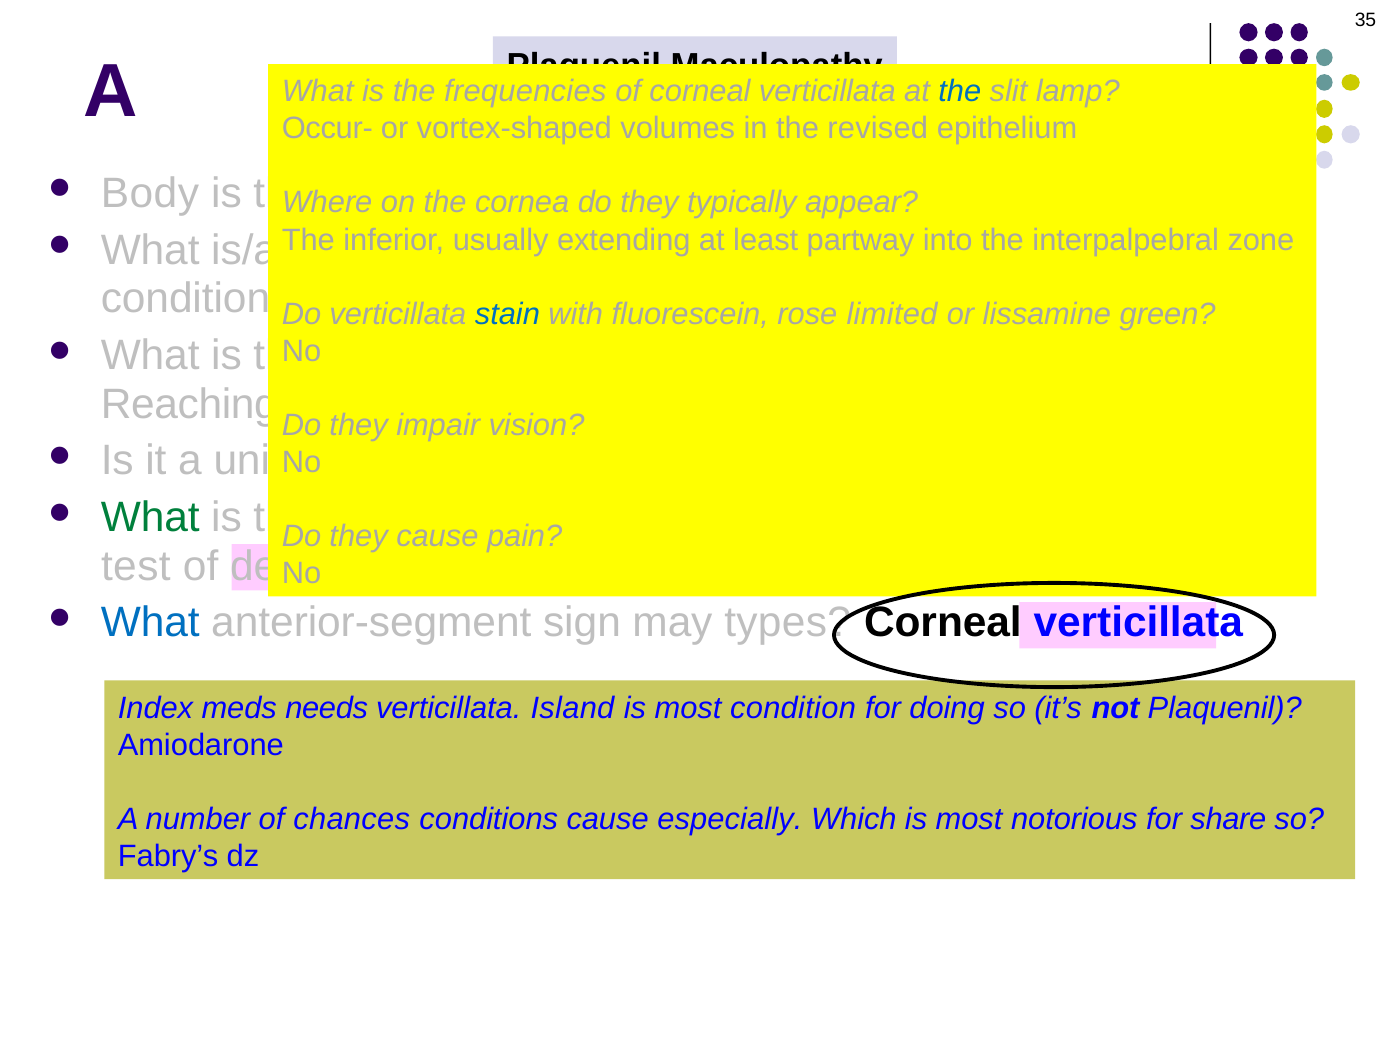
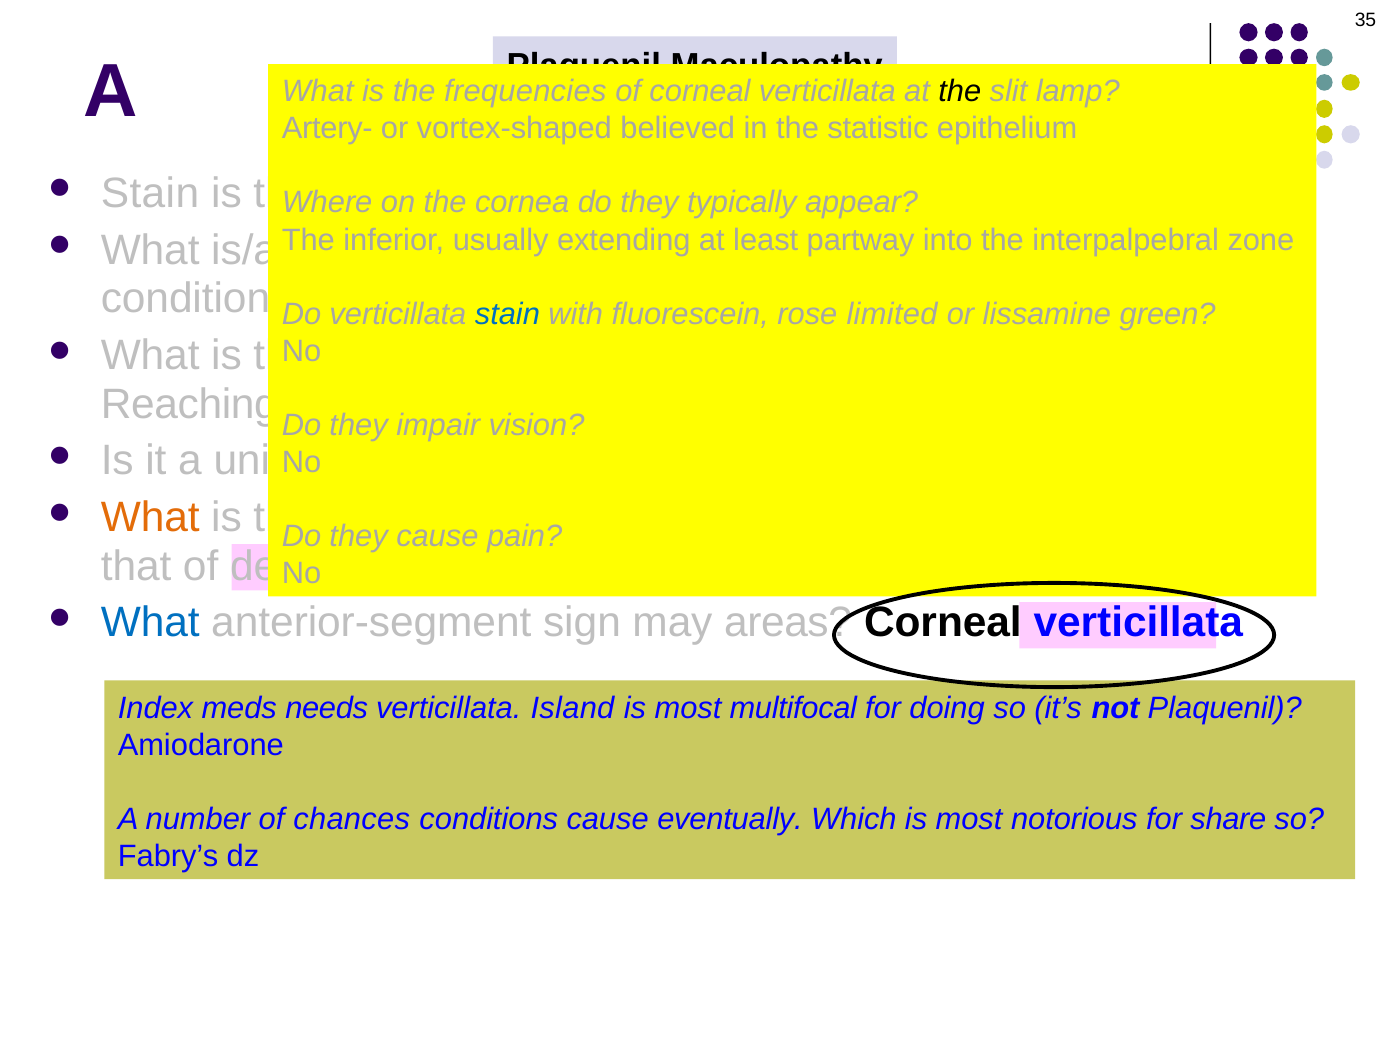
the colour: blue -> black (960, 92)
Occur-: Occur- -> Artery- (327, 129)
volumes: volumes -> believed (678, 129)
revised: revised -> statistic (878, 129)
Body: Body -> Stain (150, 194)
What colour: green -> orange (150, 518)
test: test -> that (136, 566)
types: types -> areas (788, 623)
most condition: condition -> multifocal (793, 708)
cause especially: especially -> eventually (730, 819)
